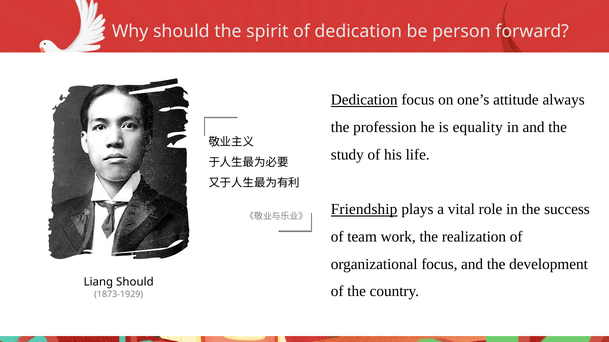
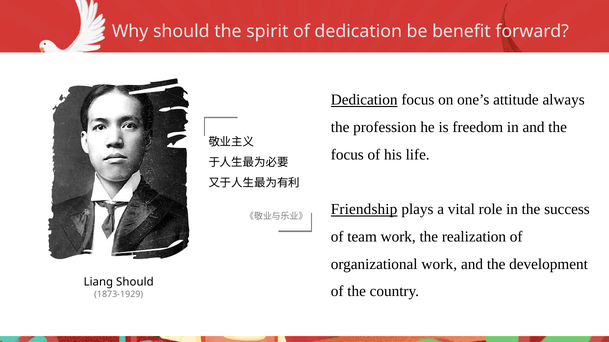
person: person -> benefit (461, 32)
equality: equality -> freedom (478, 127)
study: study -> focus (347, 155)
organizational focus: focus -> work (439, 264)
